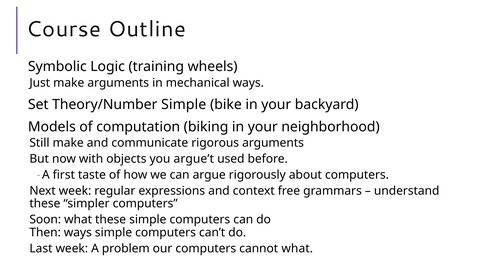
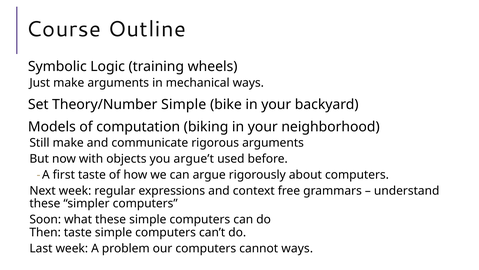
Then ways: ways -> taste (78, 232)
cannot what: what -> ways (297, 248)
